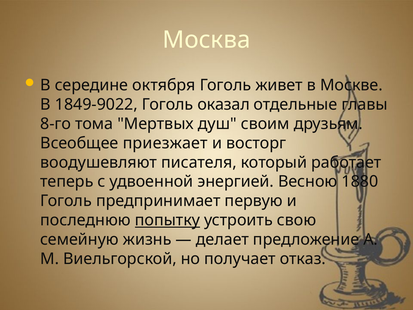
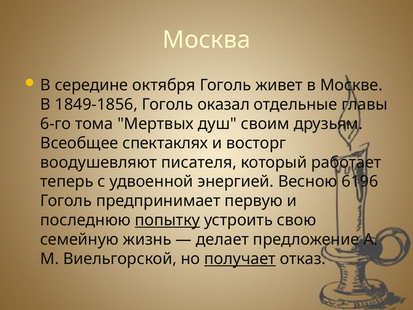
1849-9022: 1849-9022 -> 1849-1856 (96, 104)
8-го: 8-го -> 6-го (56, 124)
приезжает: приезжает -> спектаклях (165, 143)
1880: 1880 -> 6196 (360, 182)
получает underline: none -> present (240, 259)
